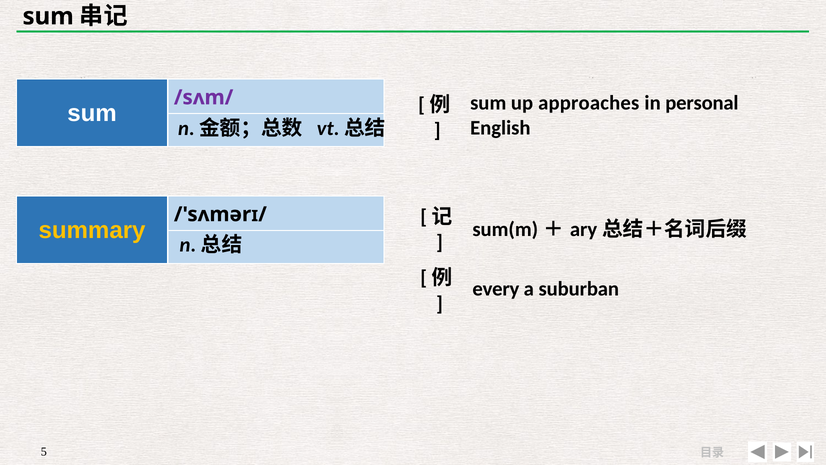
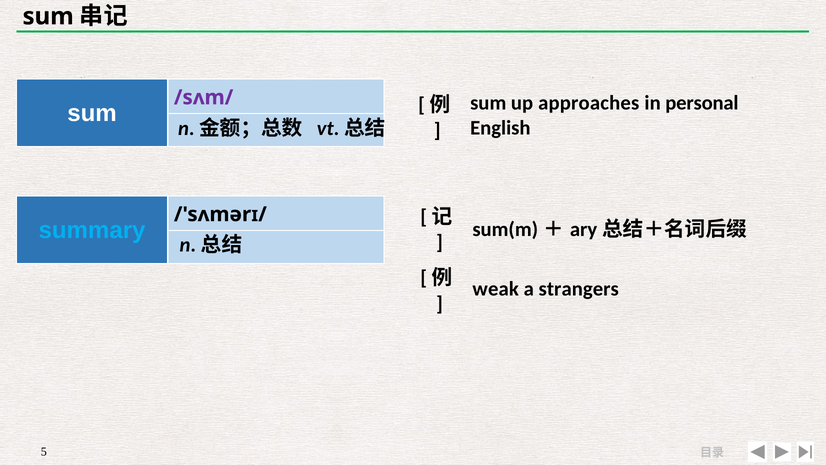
summary colour: yellow -> light blue (92, 230)
every: every -> weak (496, 289)
suburban: suburban -> strangers (579, 289)
